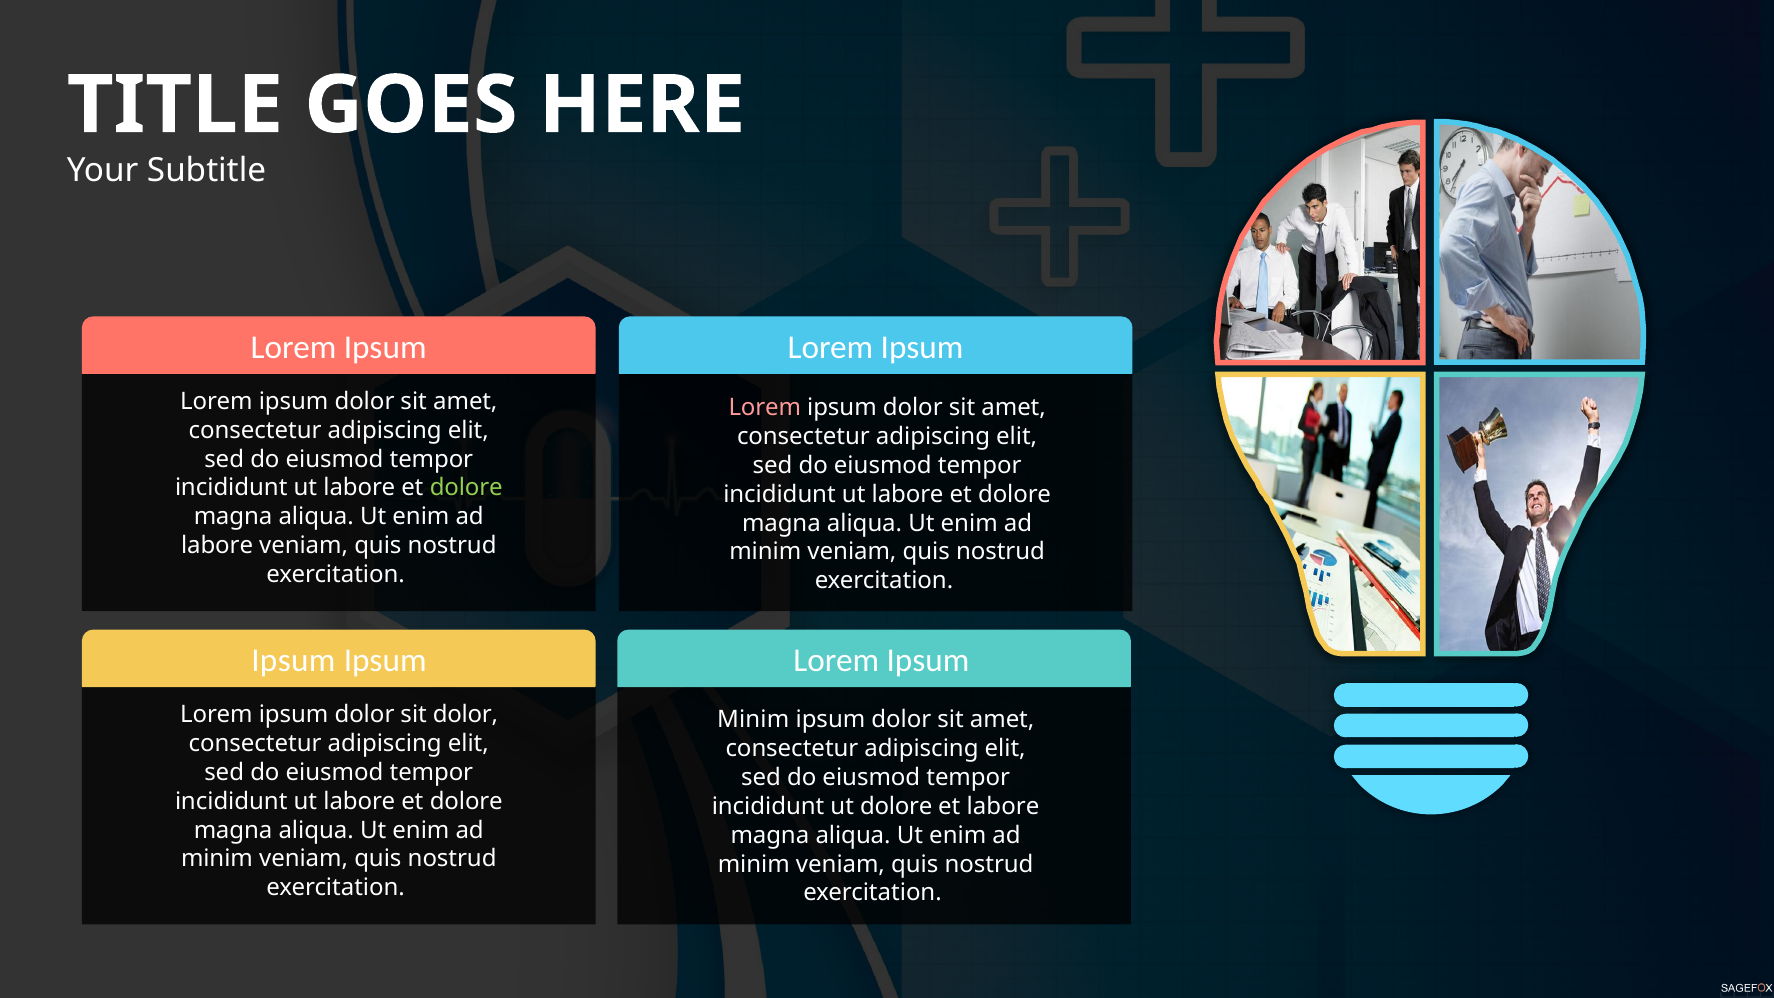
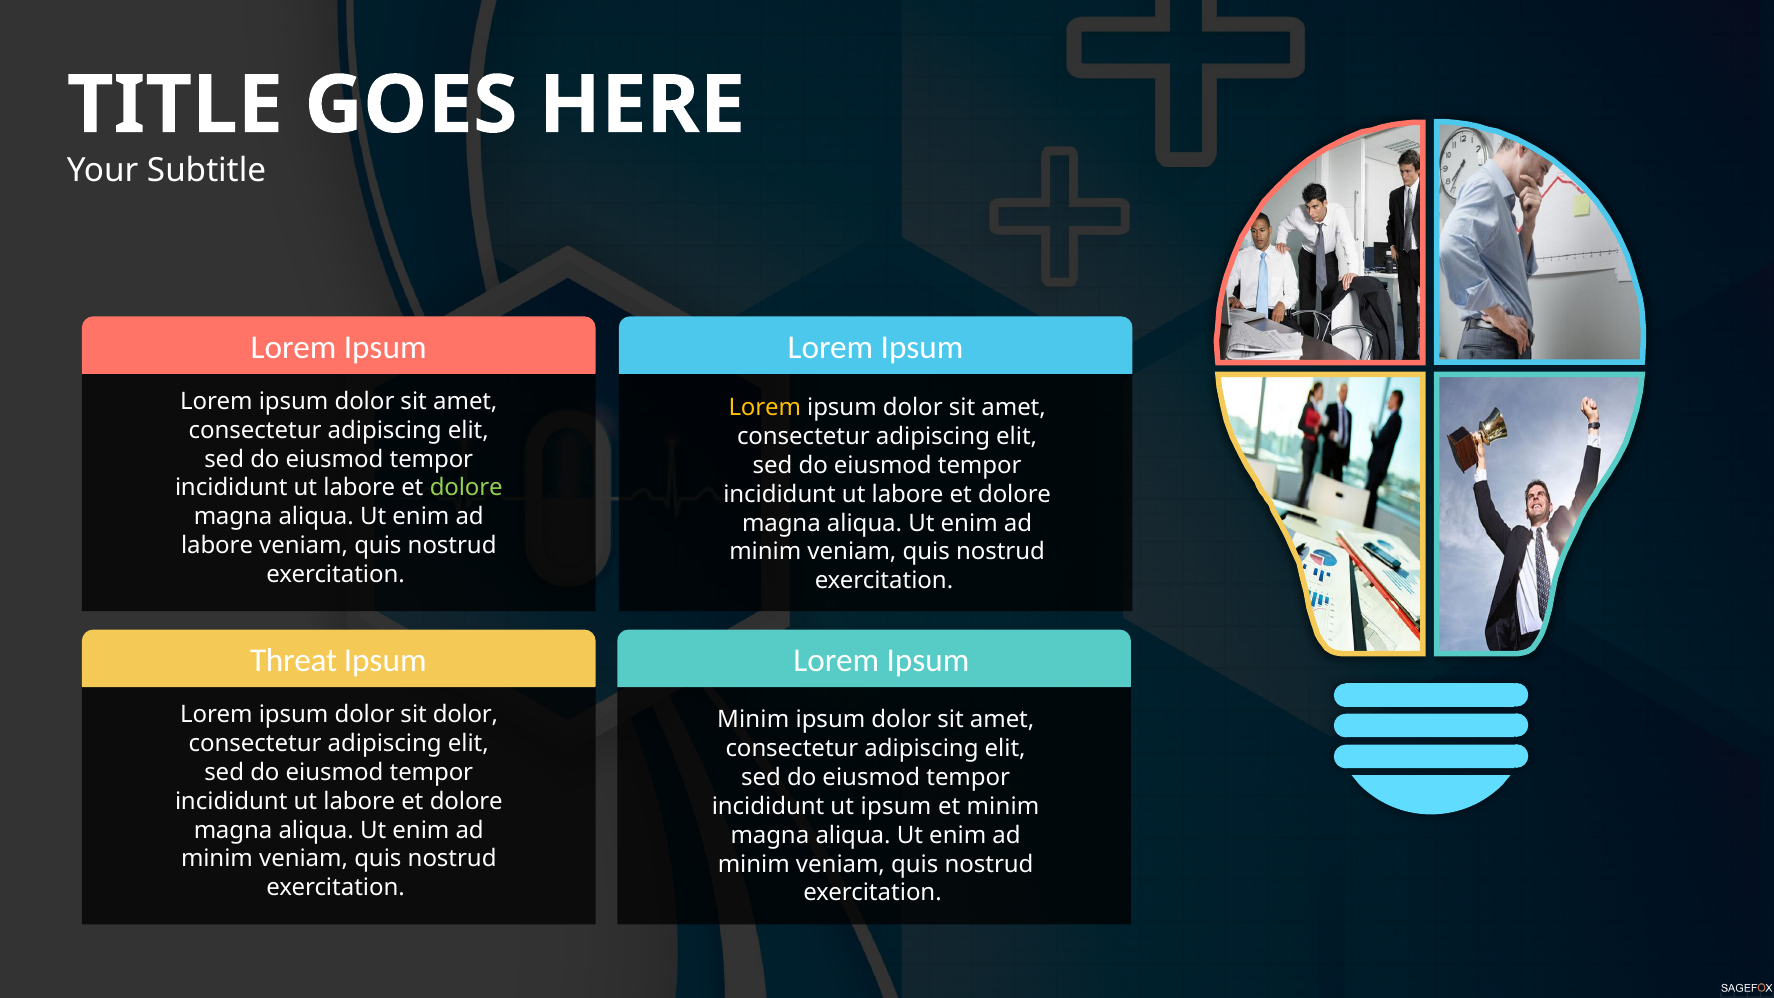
Lorem colour: pink -> yellow (765, 408)
Ipsum: Ipsum -> Threat (294, 661)
ut dolore: dolore -> ipsum (896, 806)
et labore: labore -> minim (1003, 806)
